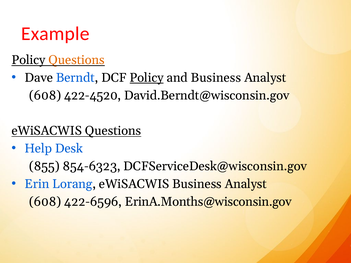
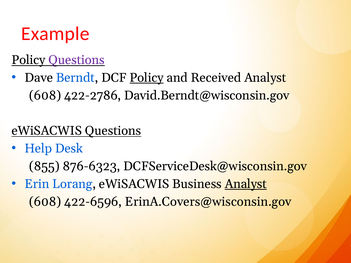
Questions colour: orange -> purple (77, 60)
and Business: Business -> Received (216, 78)
422-4520: 422-4520 -> 422-2786 (93, 95)
854-6323: 854-6323 -> 876-6323 (91, 166)
Analyst underline: none -> present (246, 184)
ErinA.Months@wisconsin.gov: ErinA.Months@wisconsin.gov -> ErinA.Covers@wisconsin.gov (208, 202)
